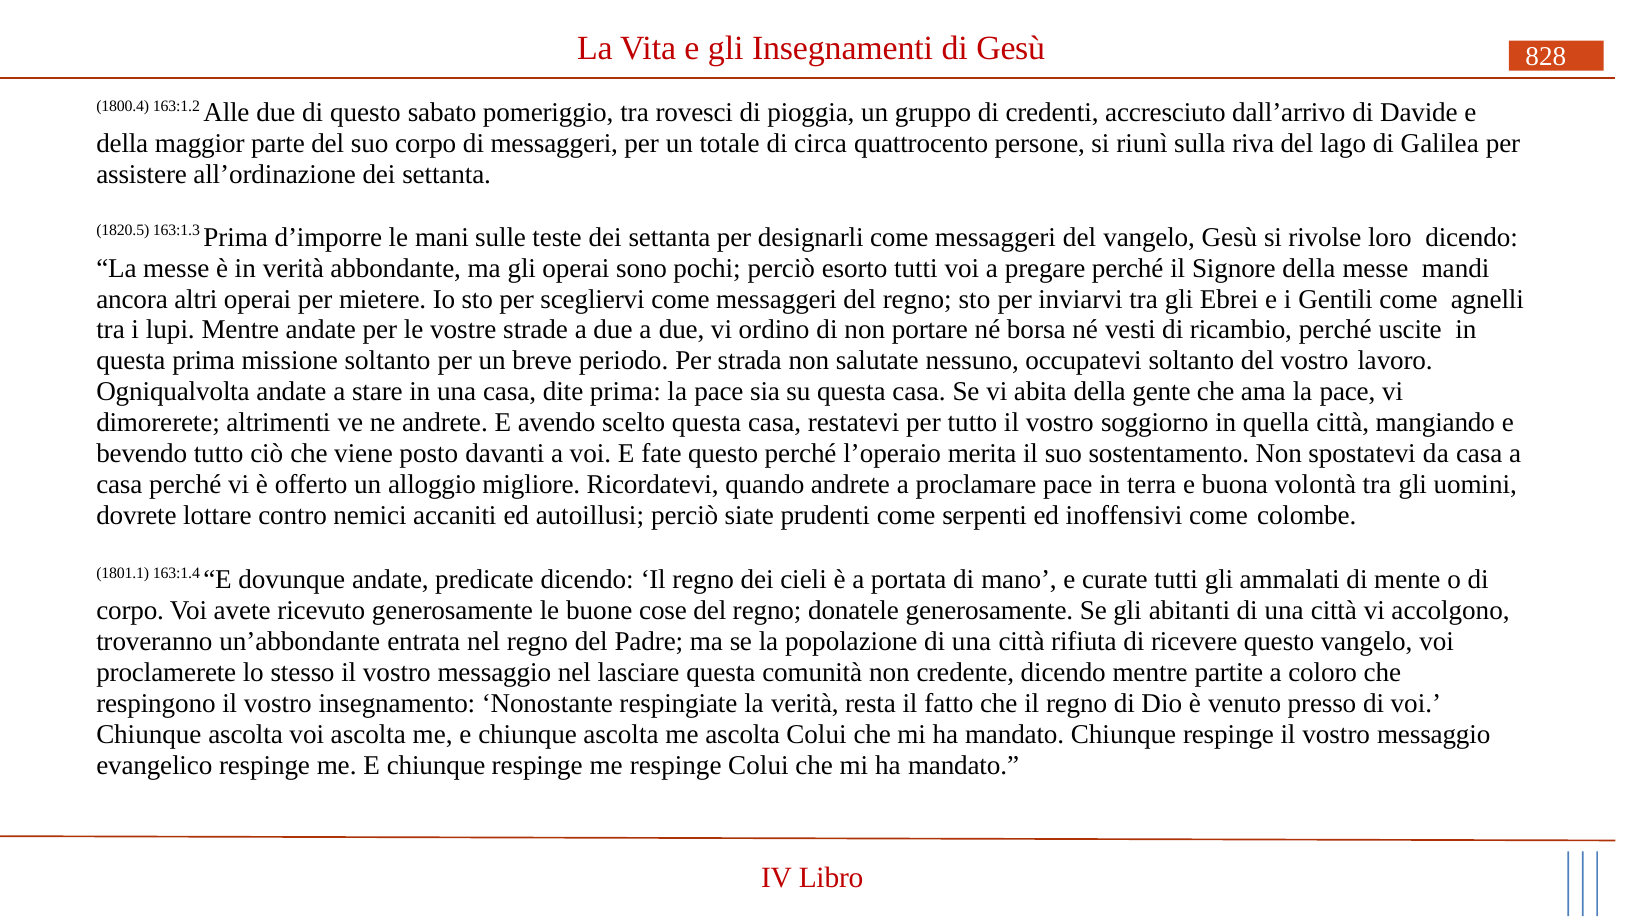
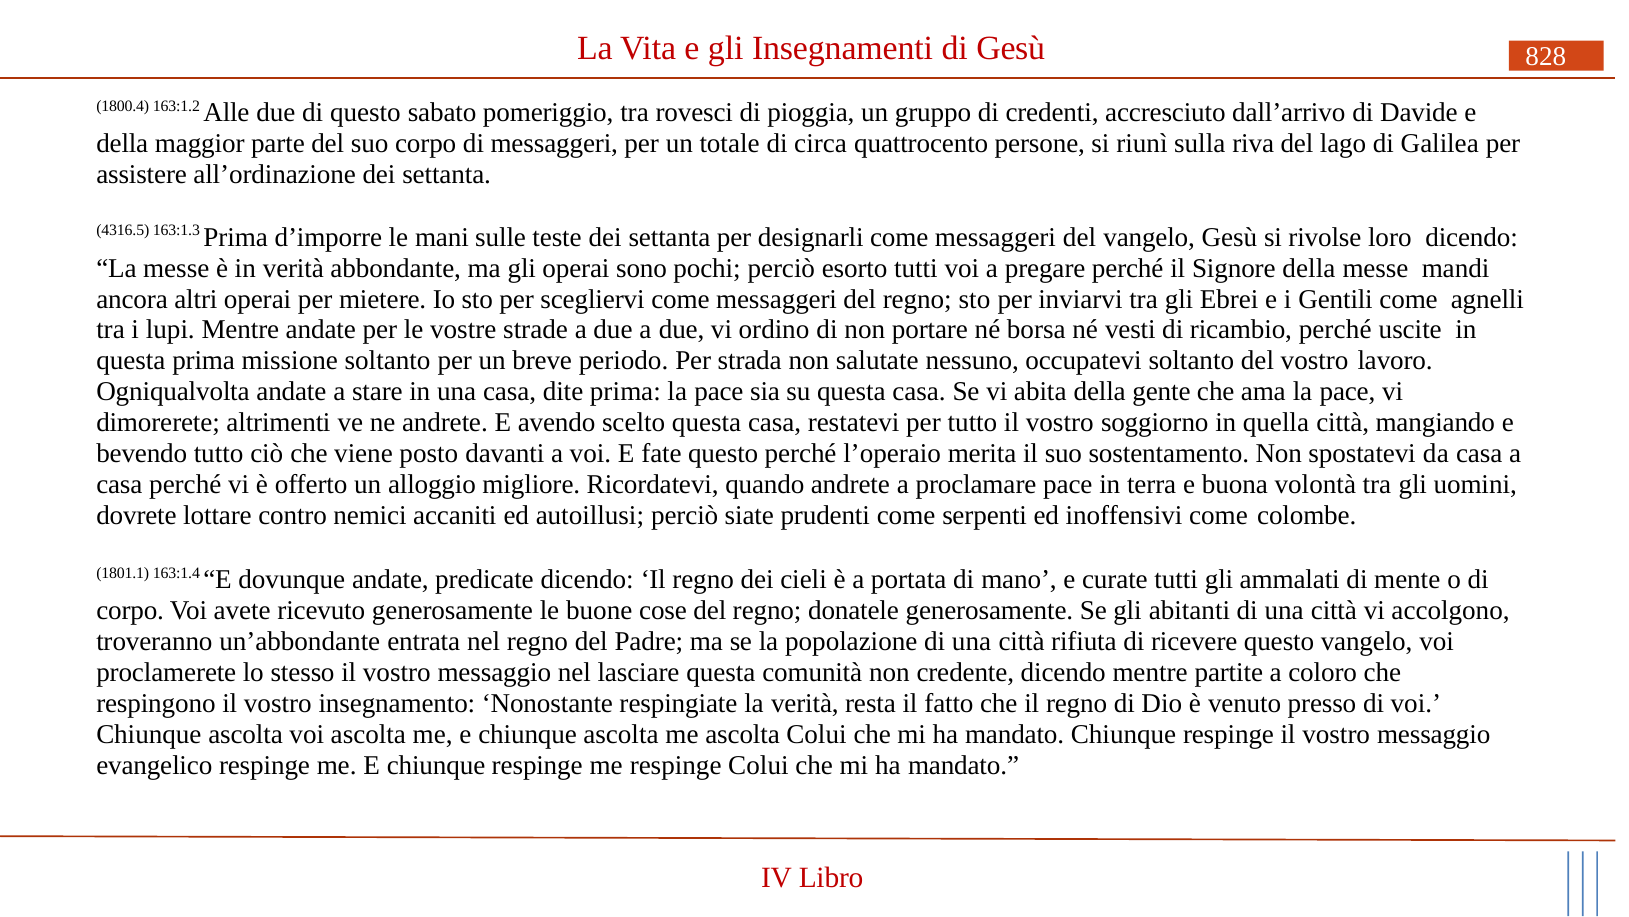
1820.5: 1820.5 -> 4316.5 (123, 231)
